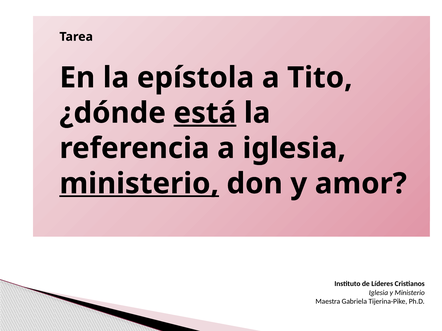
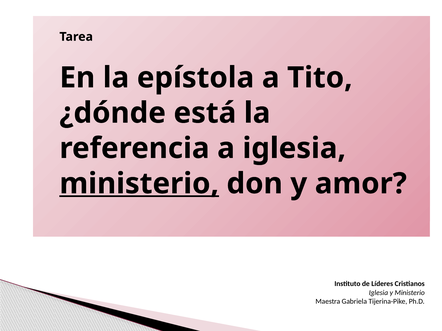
está underline: present -> none (205, 113)
